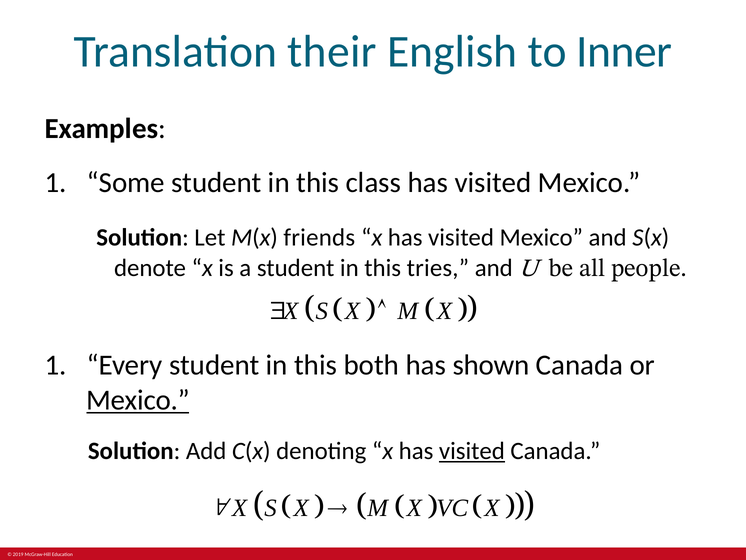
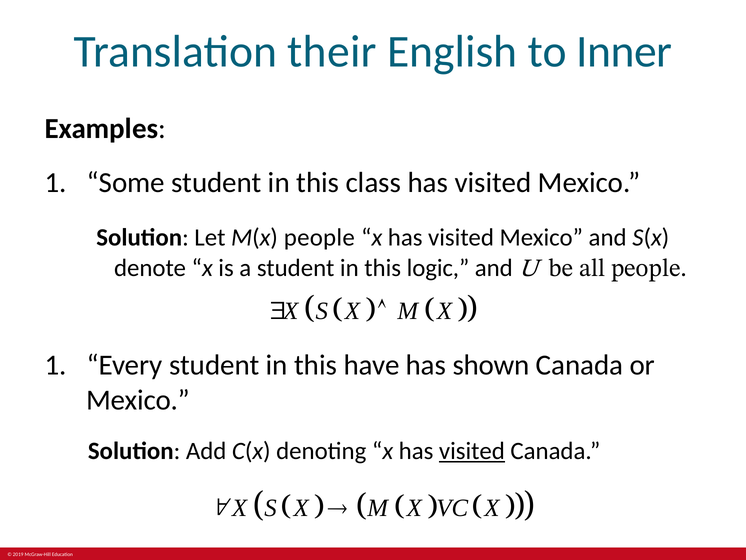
M(x friends: friends -> people (319, 237)
tries: tries -> logic (438, 268)
both: both -> have (372, 365)
Mexico underline: present -> none (138, 400)
